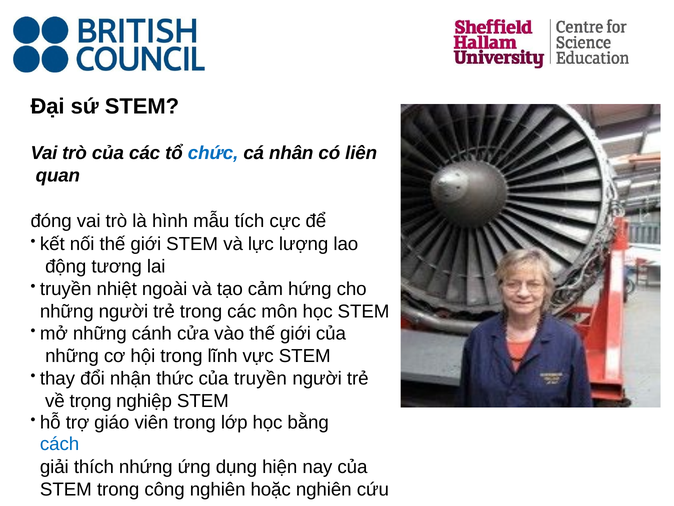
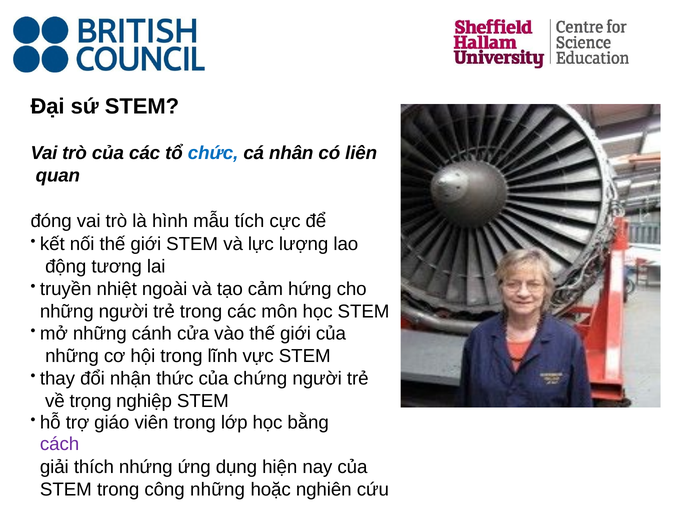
của truyền: truyền -> chứng (260, 378)
cách colour: blue -> purple (60, 444)
công nghiên: nghiên -> những (218, 489)
